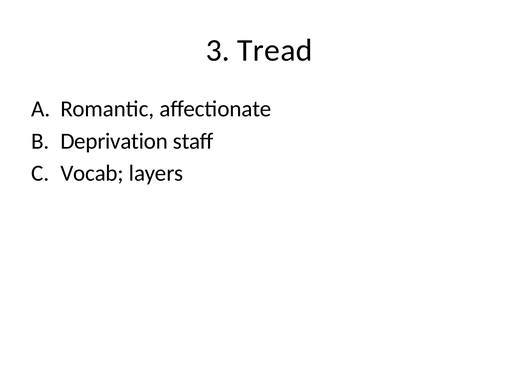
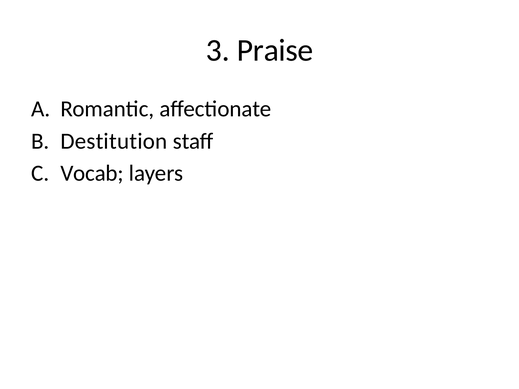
Tread: Tread -> Praise (275, 50)
Deprivation: Deprivation -> Destitution (114, 141)
